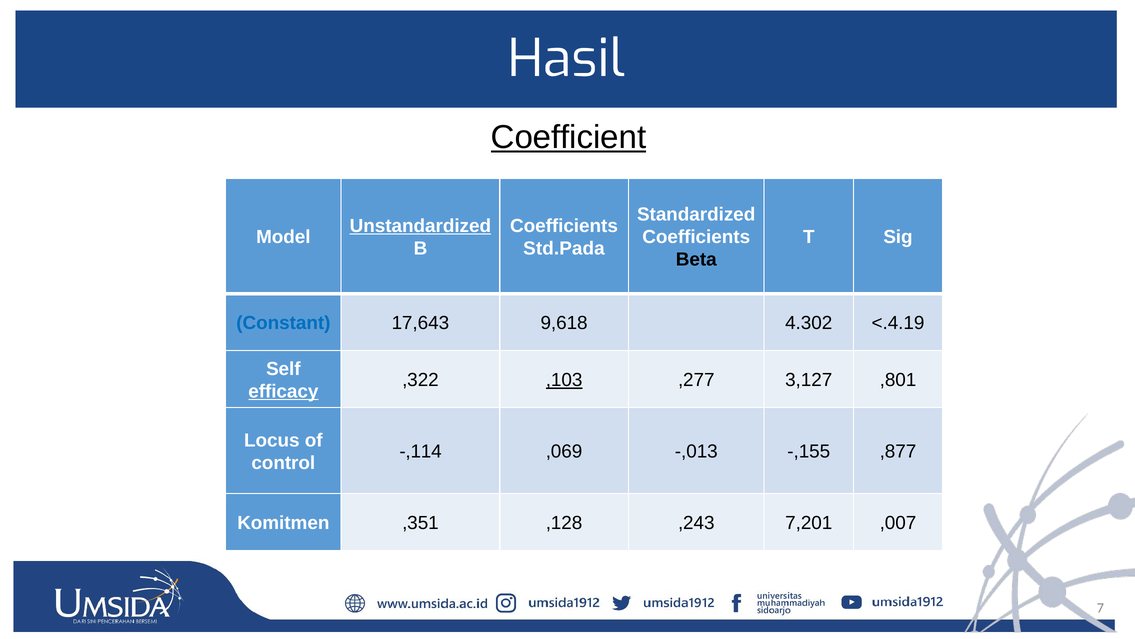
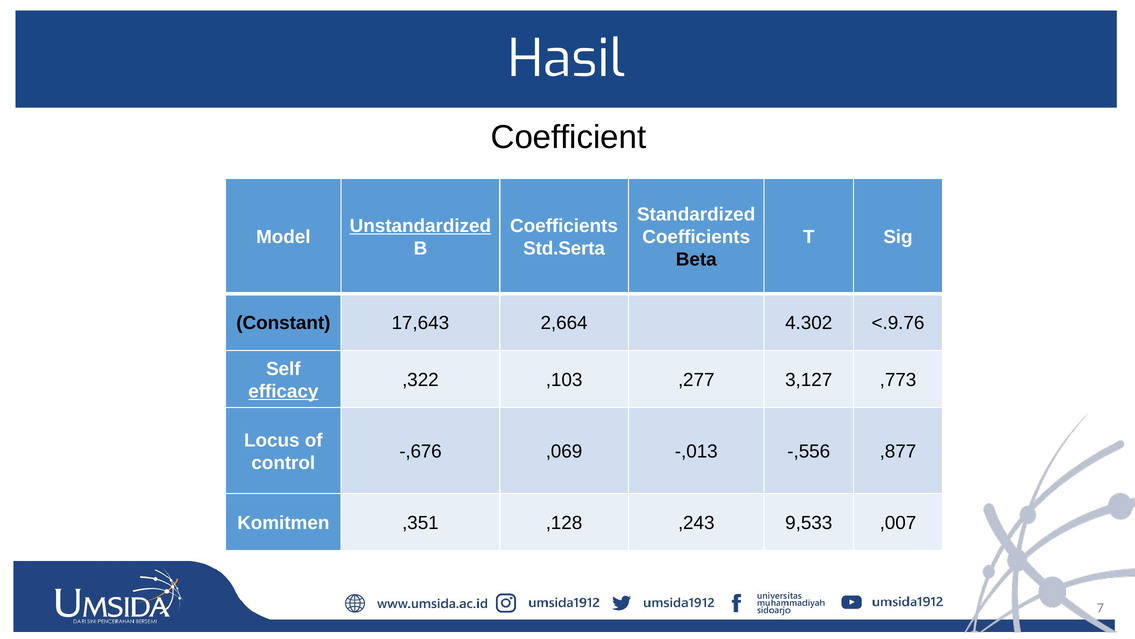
Coefficient underline: present -> none (569, 137)
Std.Pada: Std.Pada -> Std.Serta (564, 248)
Constant colour: blue -> black (283, 323)
9,618: 9,618 -> 2,664 (564, 323)
<.4.19: <.4.19 -> <.9.76 (898, 323)
,103 underline: present -> none (564, 380)
,801: ,801 -> ,773 (898, 380)
-,114: -,114 -> -,676 (421, 451)
-,155: -,155 -> -,556 (809, 451)
7,201: 7,201 -> 9,533 (809, 522)
